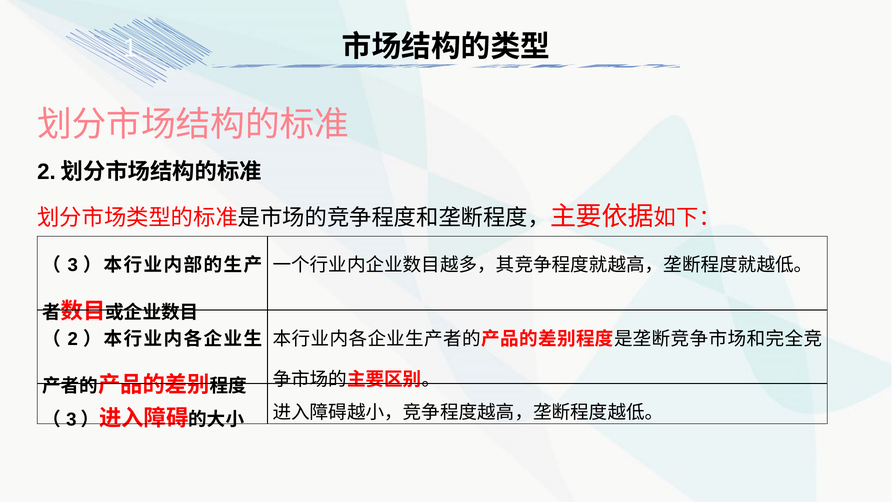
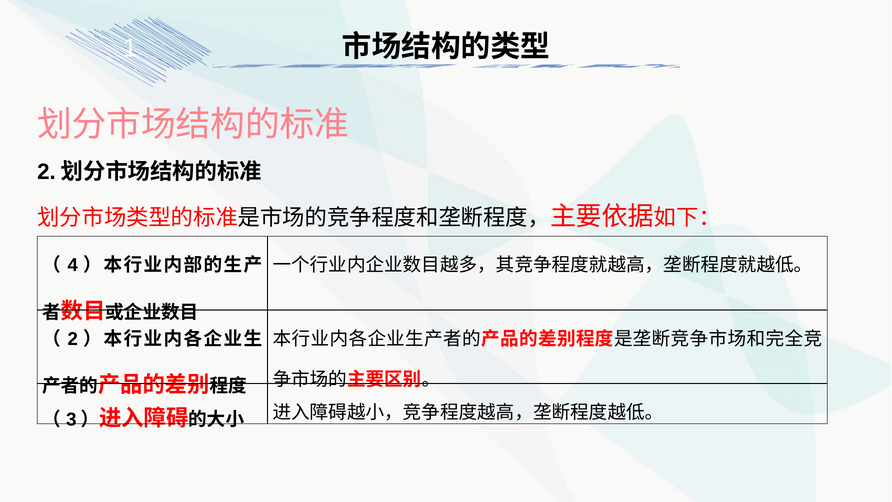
3: 3 -> 4 (73, 265)
